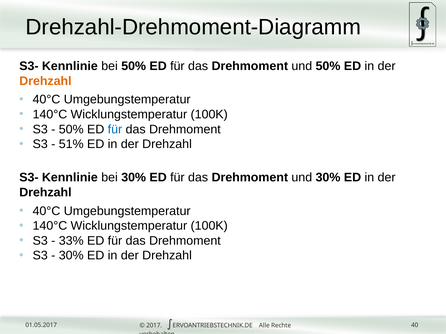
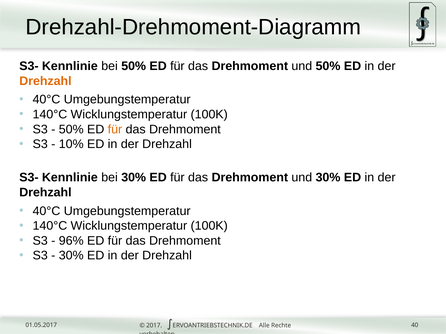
für colour: blue -> orange (115, 129)
51%: 51% -> 10% (71, 144)
33%: 33% -> 96% (71, 241)
